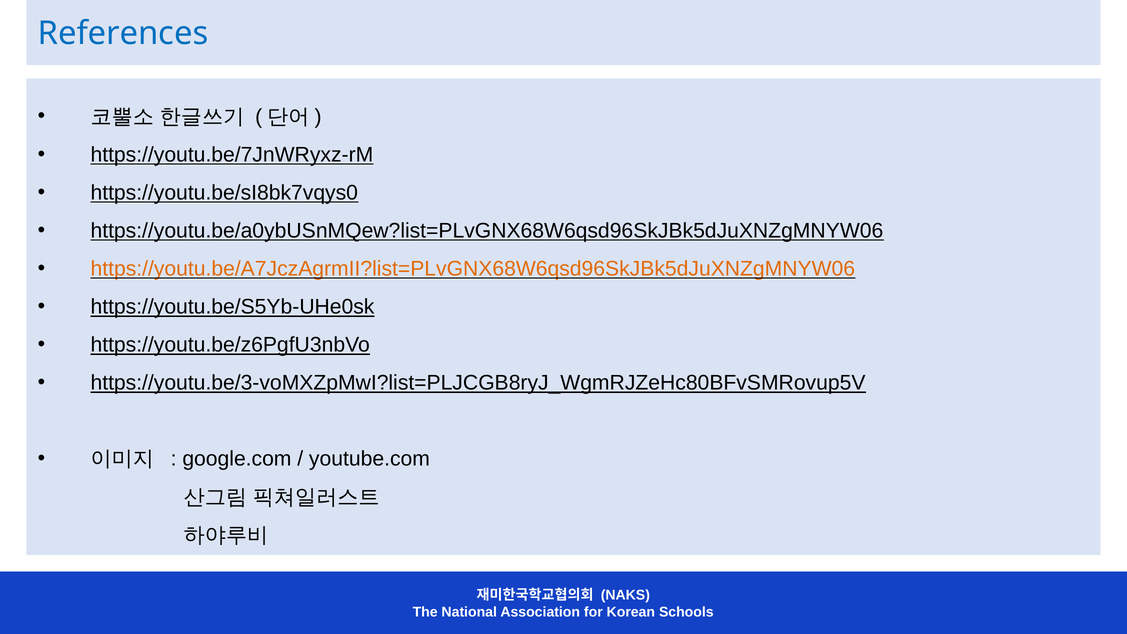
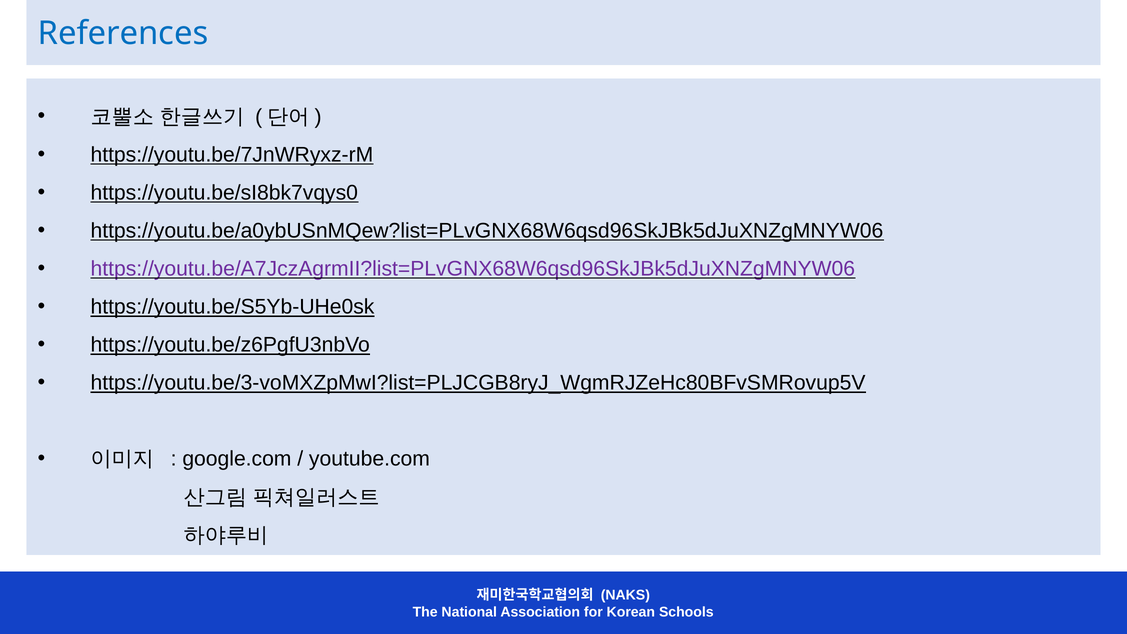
https://youtu.be/A7JczAgrmII?list=PLvGNX68W6qsd96SkJBk5dJuXNZgMNYW06 colour: orange -> purple (473, 269)
